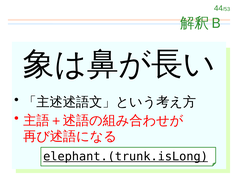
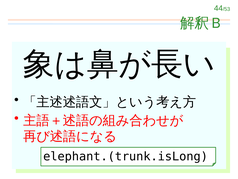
elephant.(trunk.isLong underline: present -> none (126, 156)
